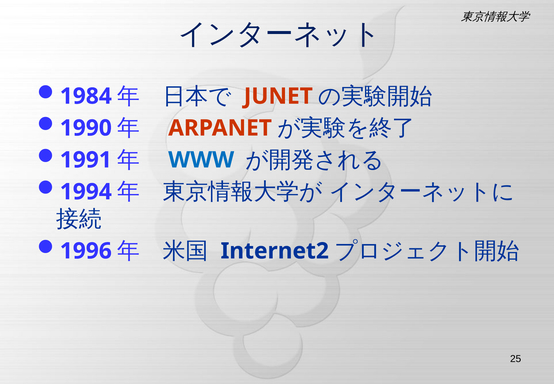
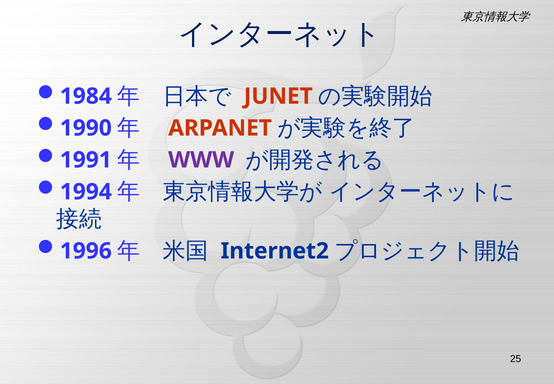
WWW colour: blue -> purple (201, 160)
